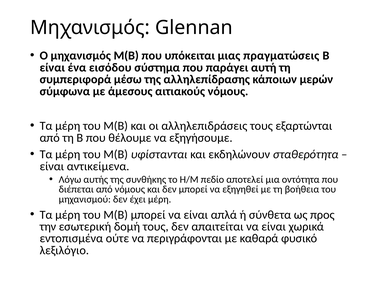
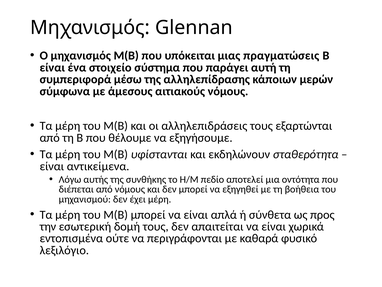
εισόδου: εισόδου -> στοιχείο (110, 67)
